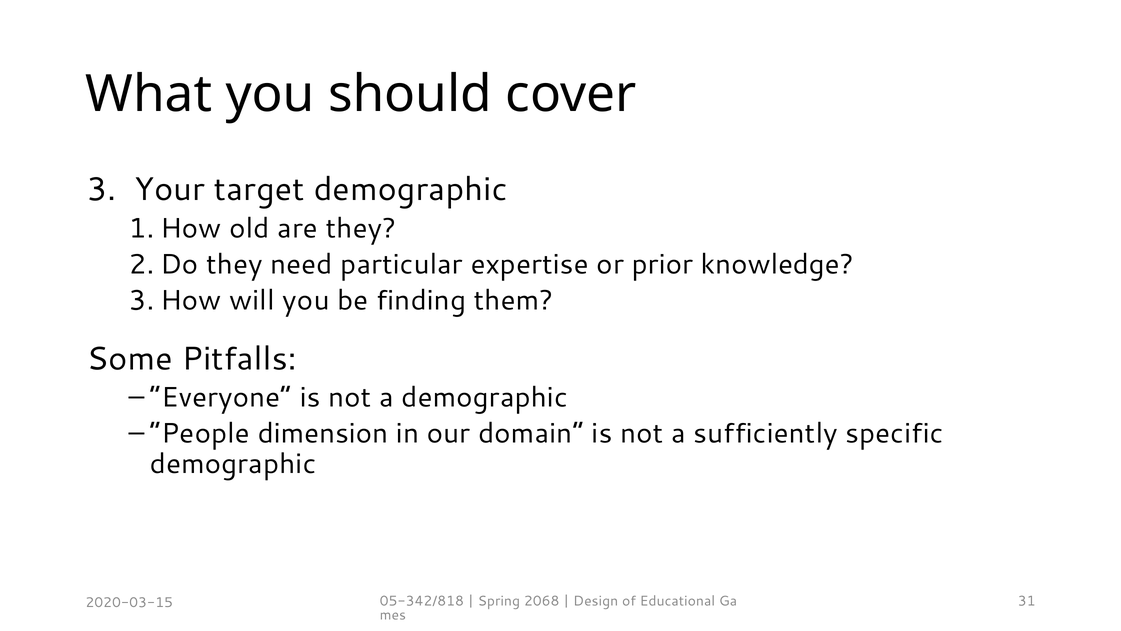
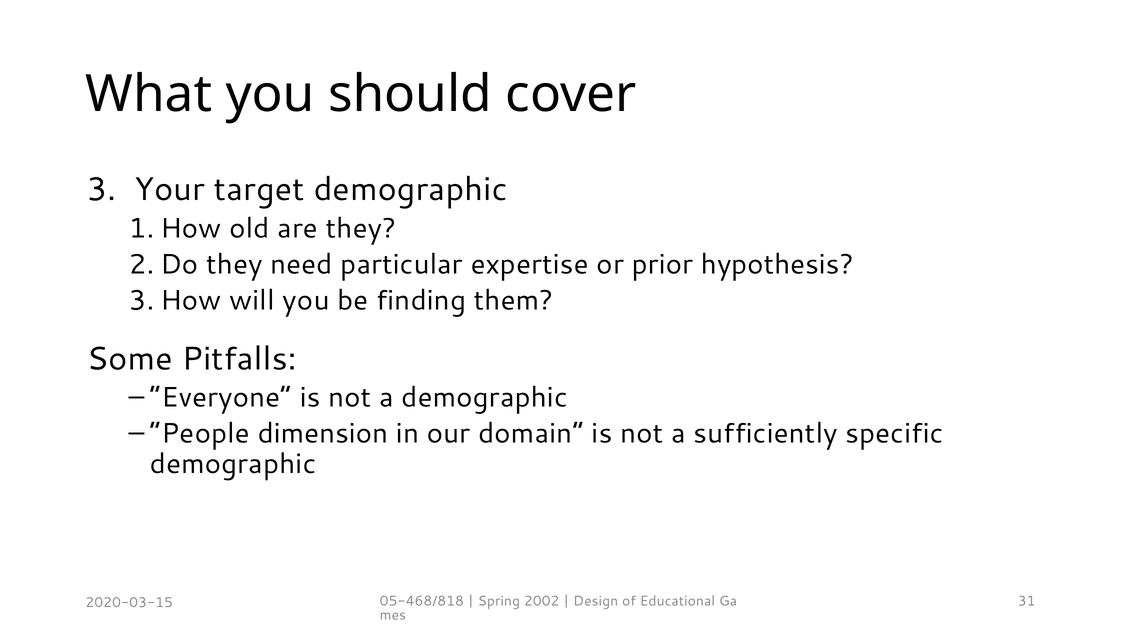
knowledge: knowledge -> hypothesis (777, 264)
05-342/818: 05-342/818 -> 05-468/818 (422, 601)
2068: 2068 -> 2002 (542, 601)
